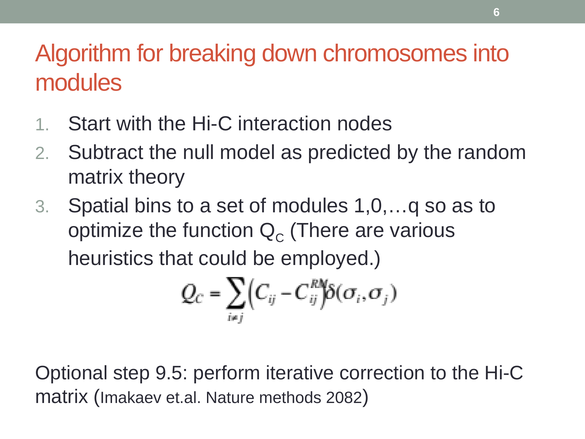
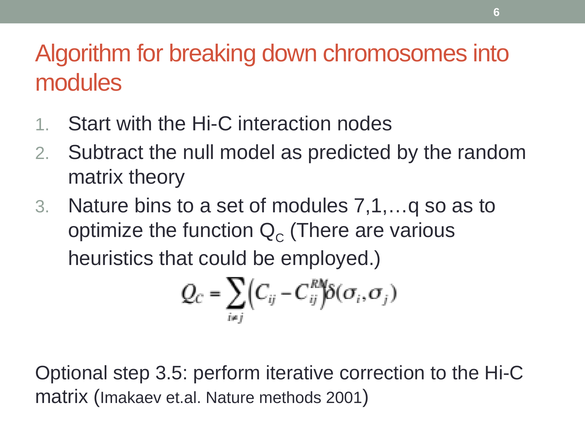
Spatial: Spatial -> Nature (98, 206)
1,0,…q: 1,0,…q -> 7,1,…q (387, 206)
9.5: 9.5 -> 3.5 (172, 373)
2082: 2082 -> 2001 (344, 397)
